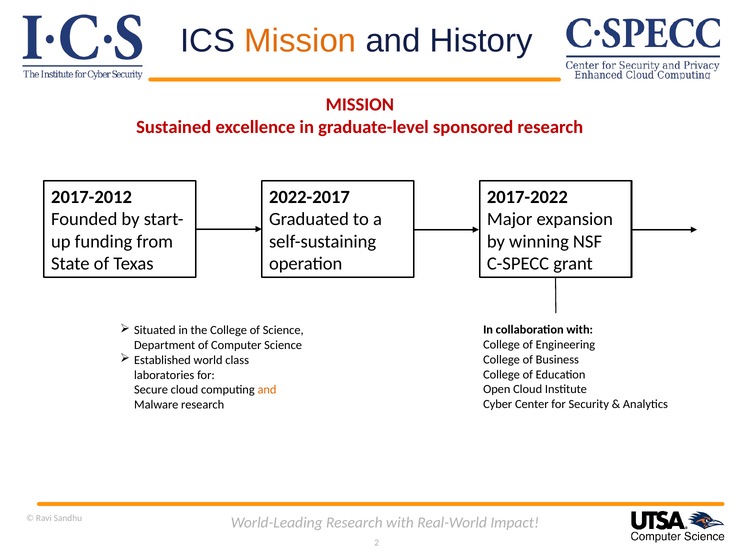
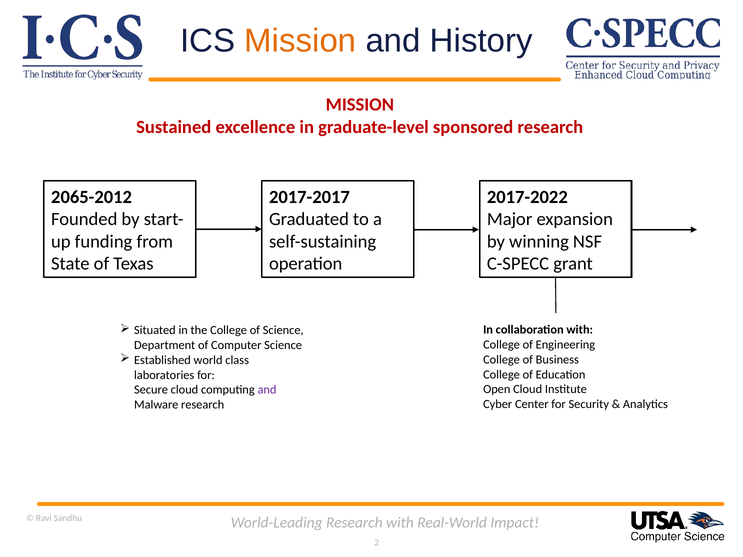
2017-2012: 2017-2012 -> 2065-2012 (92, 197)
2022-2017: 2022-2017 -> 2017-2017 (309, 197)
and colour: orange -> purple (267, 390)
